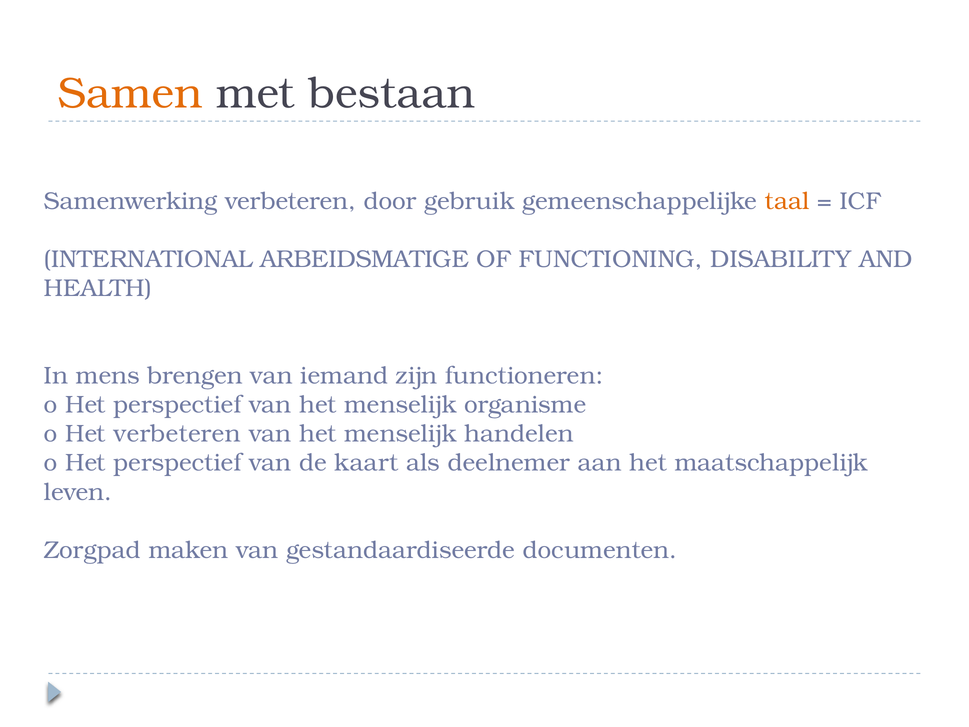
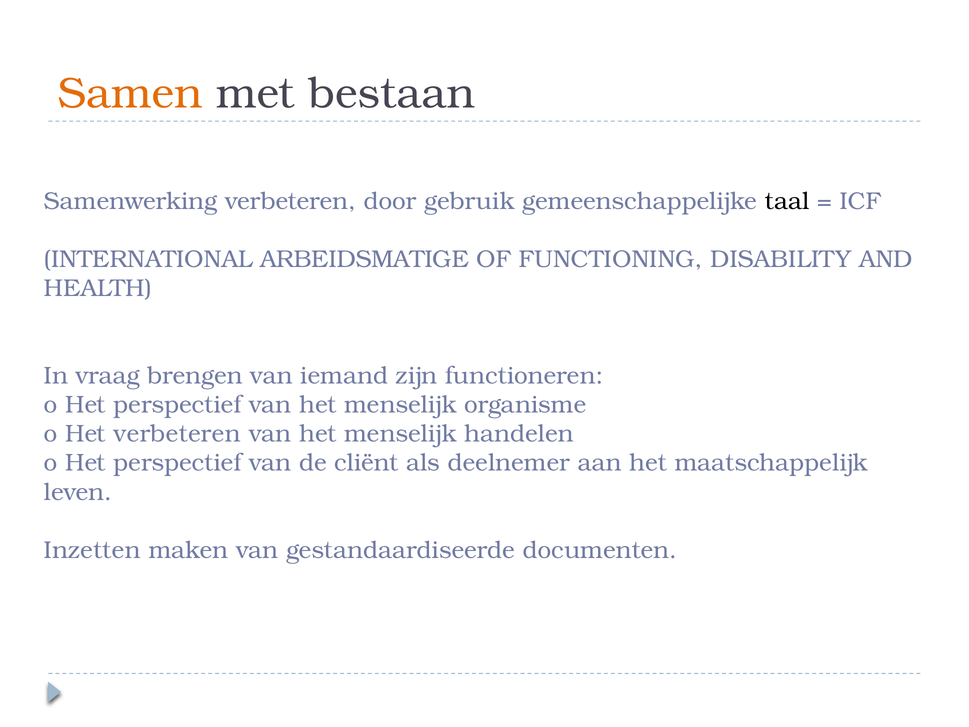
taal colour: orange -> black (787, 201)
mens: mens -> vraag (108, 376)
kaart: kaart -> cliënt (367, 463)
Zorgpad: Zorgpad -> Inzetten (92, 550)
